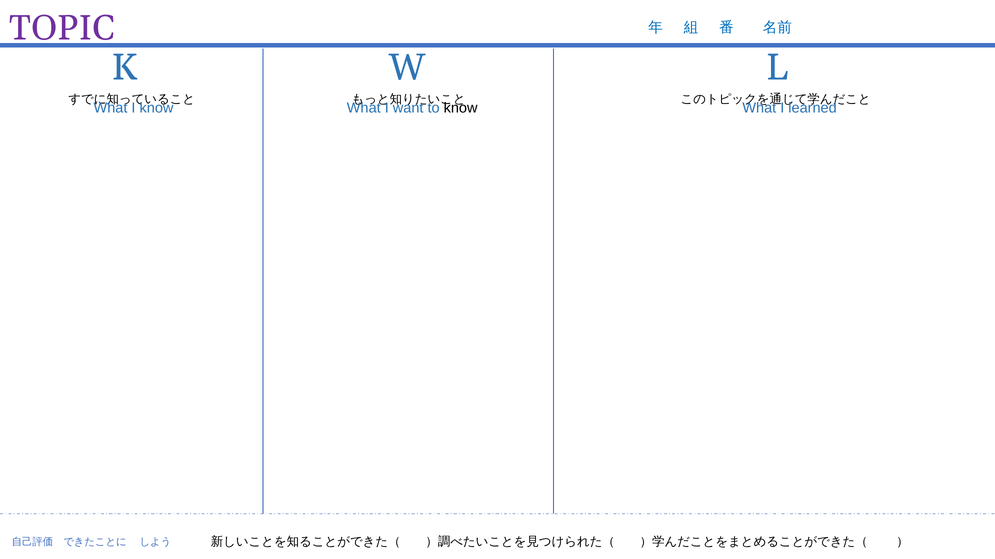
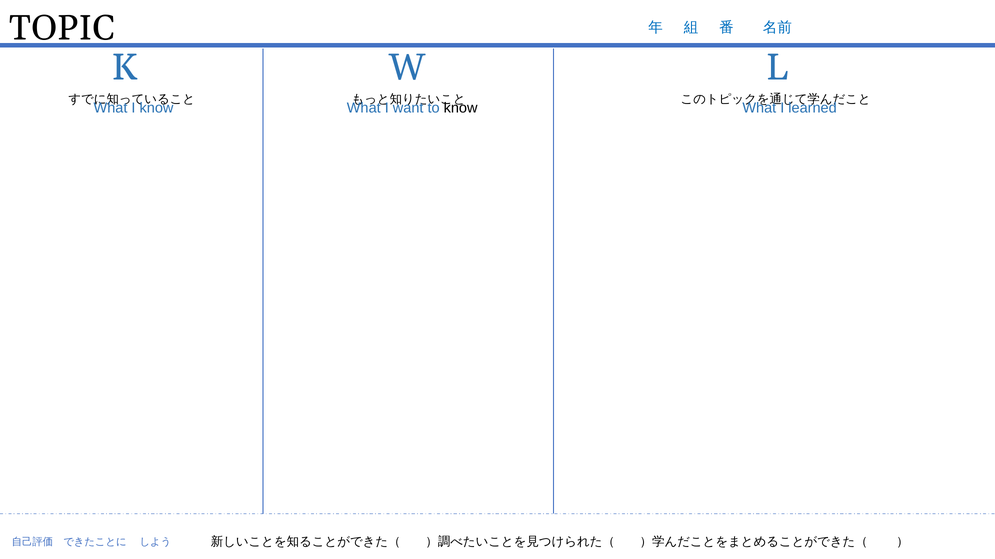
TOPIC colour: purple -> black (62, 28)
